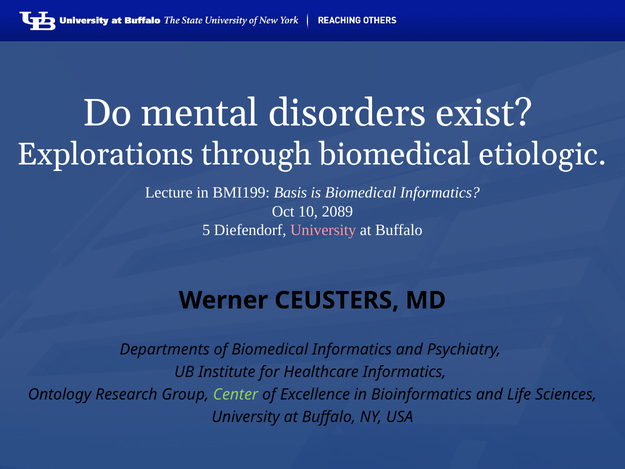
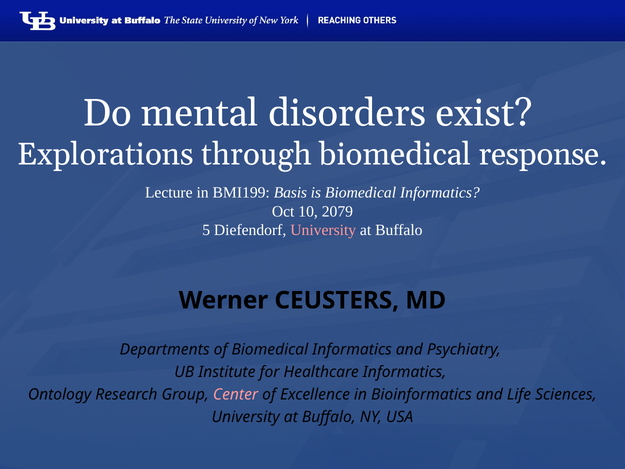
etiologic: etiologic -> response (543, 154)
2089: 2089 -> 2079 (337, 211)
Center colour: light green -> pink (236, 395)
